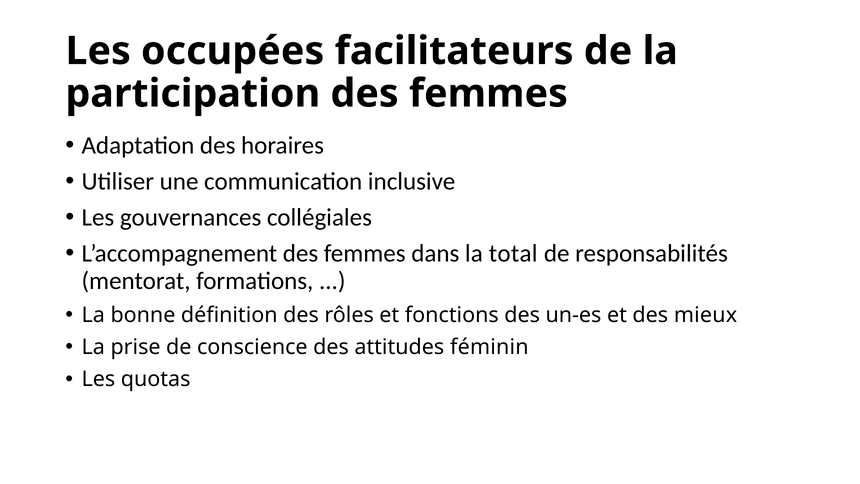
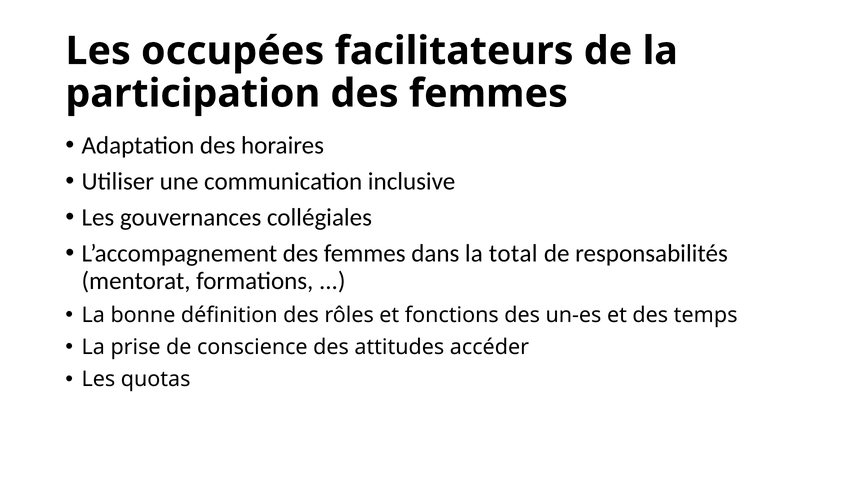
mieux: mieux -> temps (706, 315)
féminin: féminin -> accéder (489, 347)
